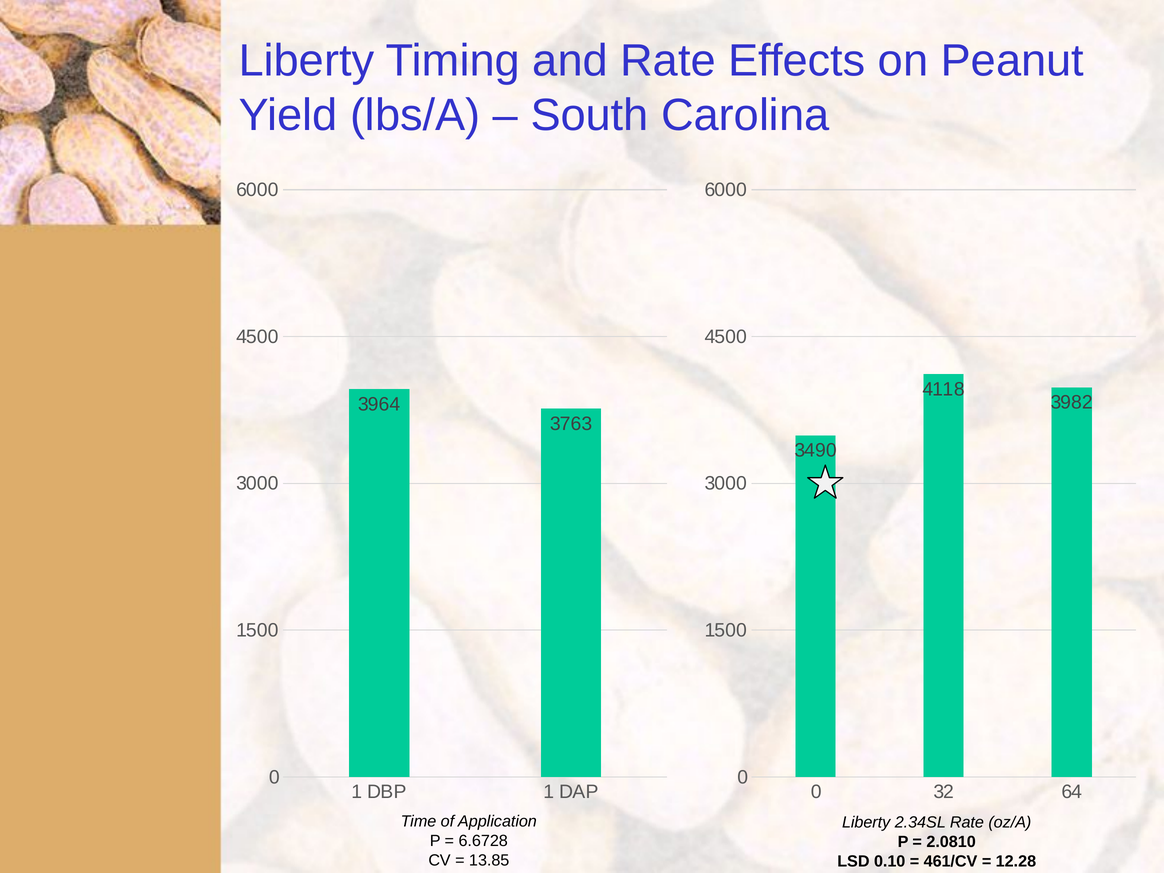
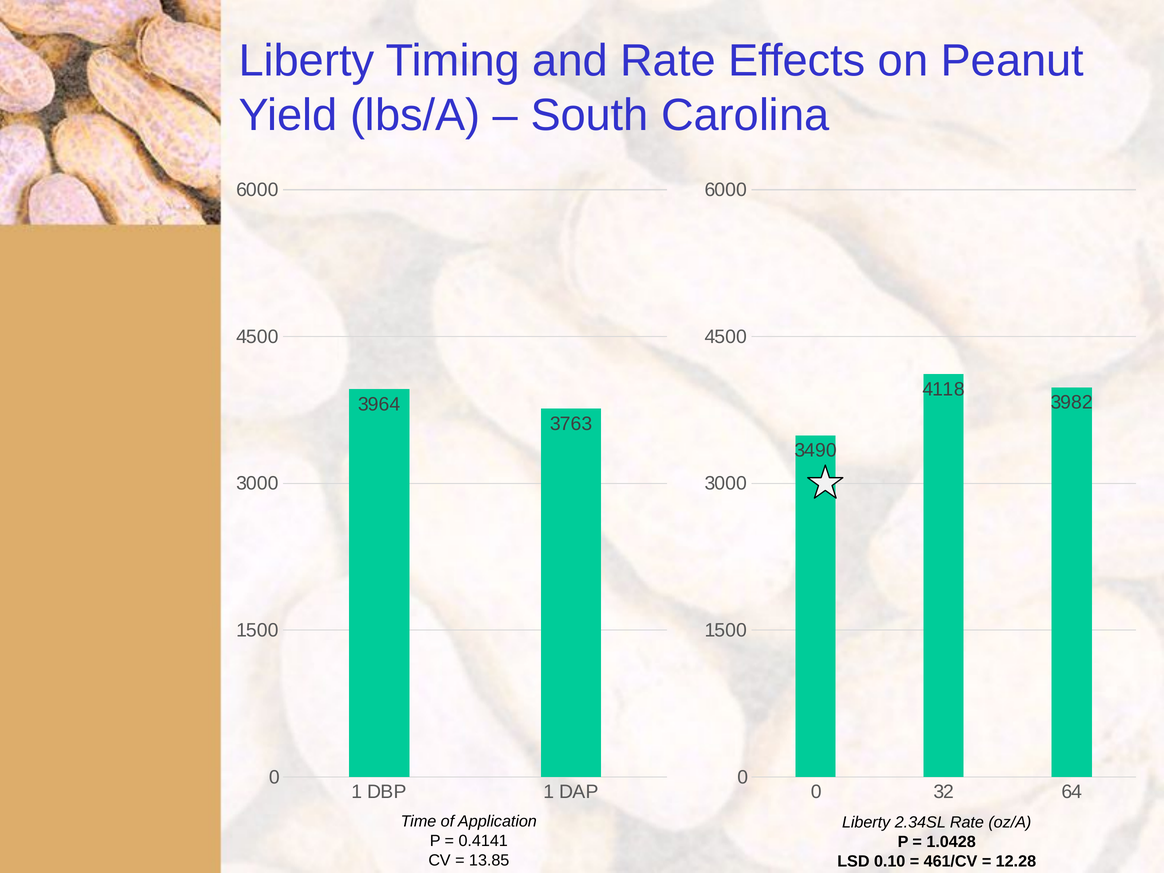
6.6728: 6.6728 -> 0.4141 (483, 841)
2.0810: 2.0810 -> 1.0428 (951, 842)
